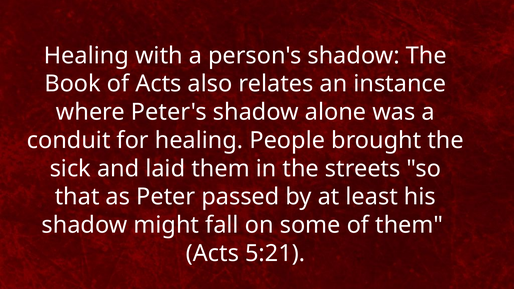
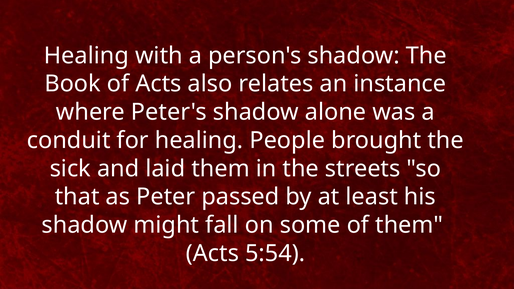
5:21: 5:21 -> 5:54 (275, 253)
